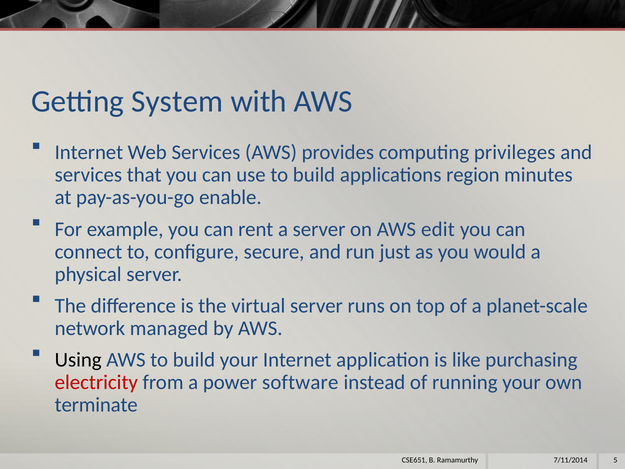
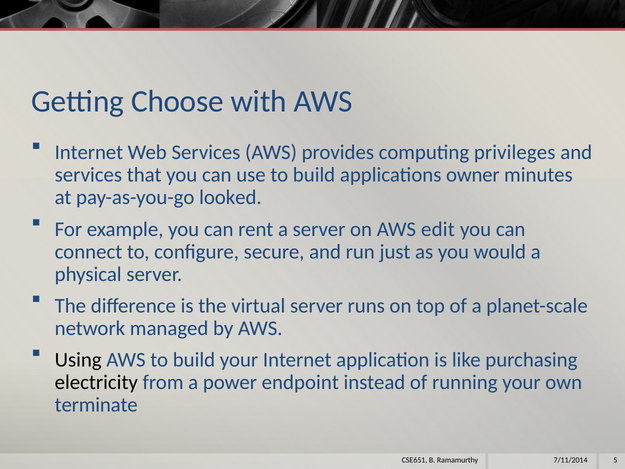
System: System -> Choose (177, 101)
region: region -> owner (473, 175)
enable: enable -> looked (230, 197)
electricity colour: red -> black (96, 382)
software: software -> endpoint (300, 382)
